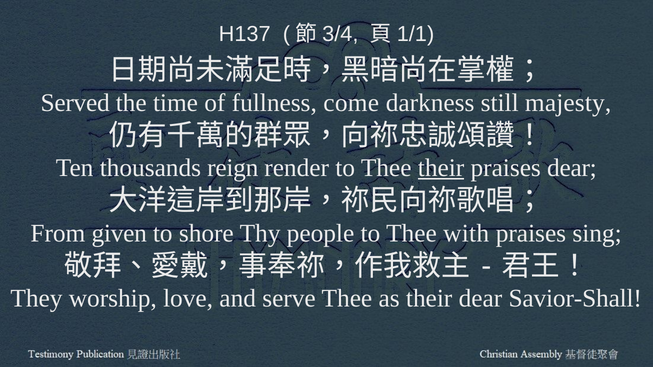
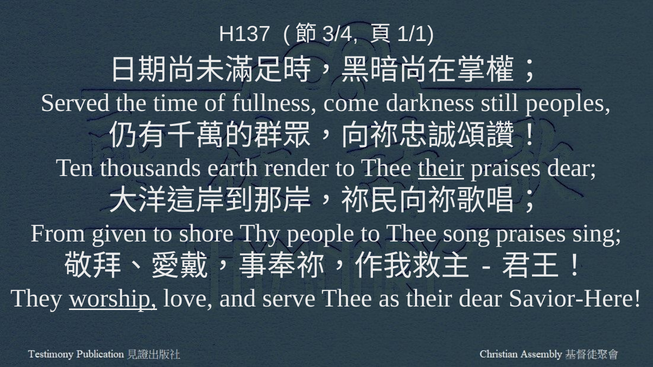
majesty: majesty -> peoples (568, 103)
reign: reign -> earth (233, 168)
with: with -> song (466, 233)
worship underline: none -> present (113, 299)
Savior-Shall: Savior-Shall -> Savior-Here (575, 299)
